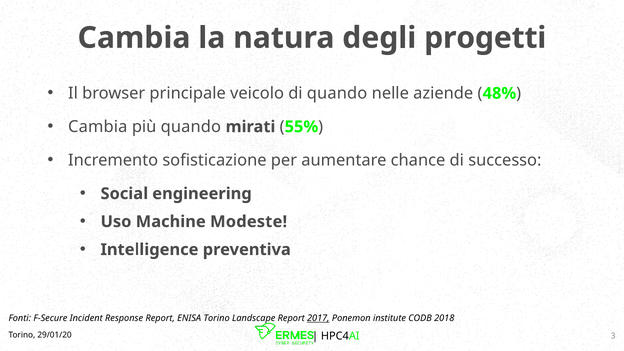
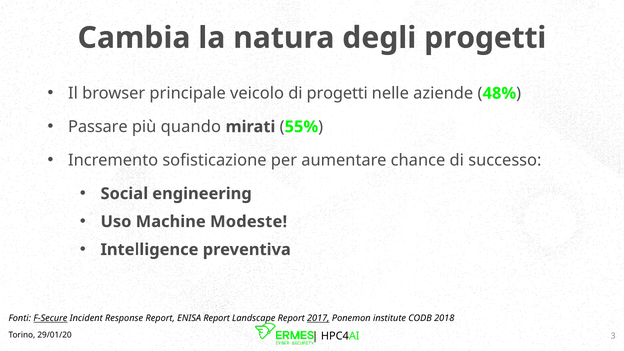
di quando: quando -> progetti (337, 93)
Cambia: Cambia -> Passare (98, 127)
F-Secure underline: none -> present (50, 318)
ENISA Torino: Torino -> Report (217, 318)
